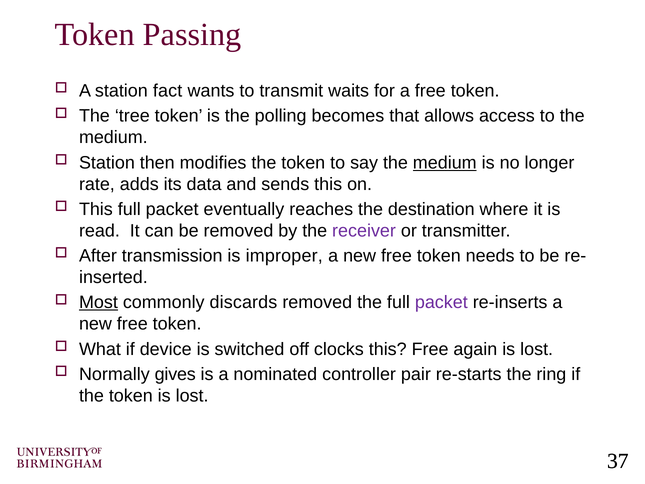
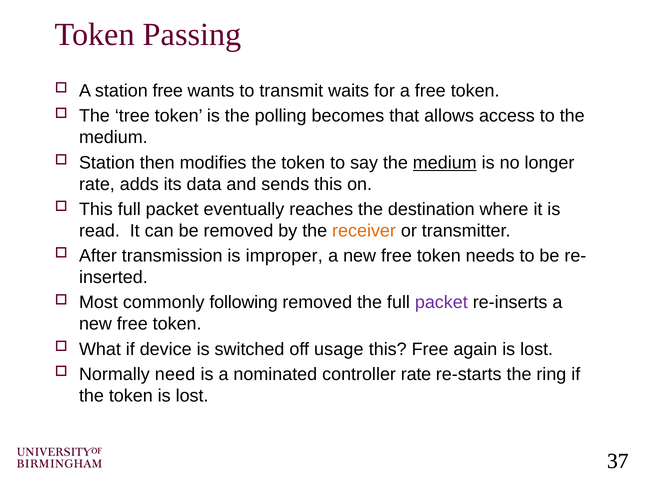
station fact: fact -> free (168, 91)
receiver colour: purple -> orange (364, 231)
Most underline: present -> none (98, 302)
discards: discards -> following (244, 302)
clocks: clocks -> usage (339, 349)
gives: gives -> need (175, 374)
controller pair: pair -> rate (416, 374)
